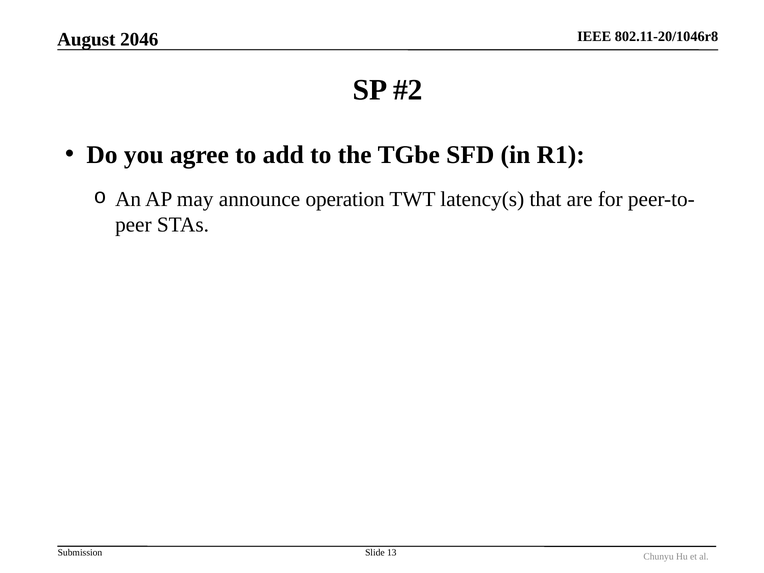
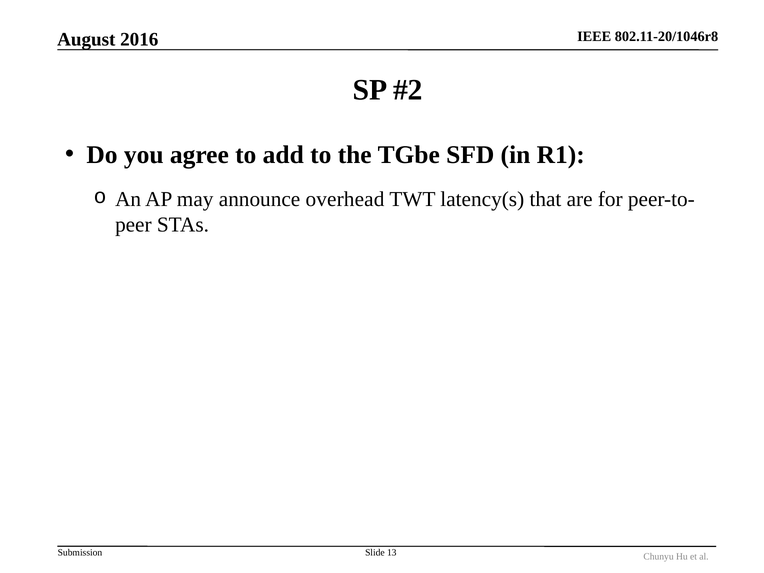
2046: 2046 -> 2016 (139, 40)
operation: operation -> overhead (345, 199)
